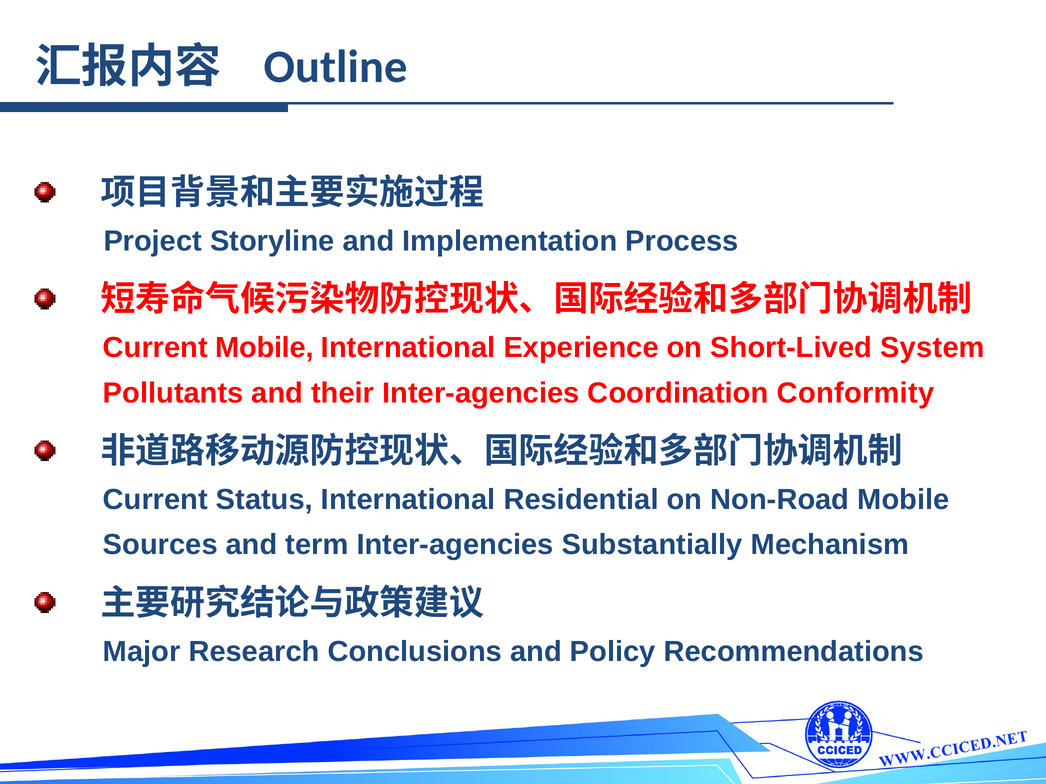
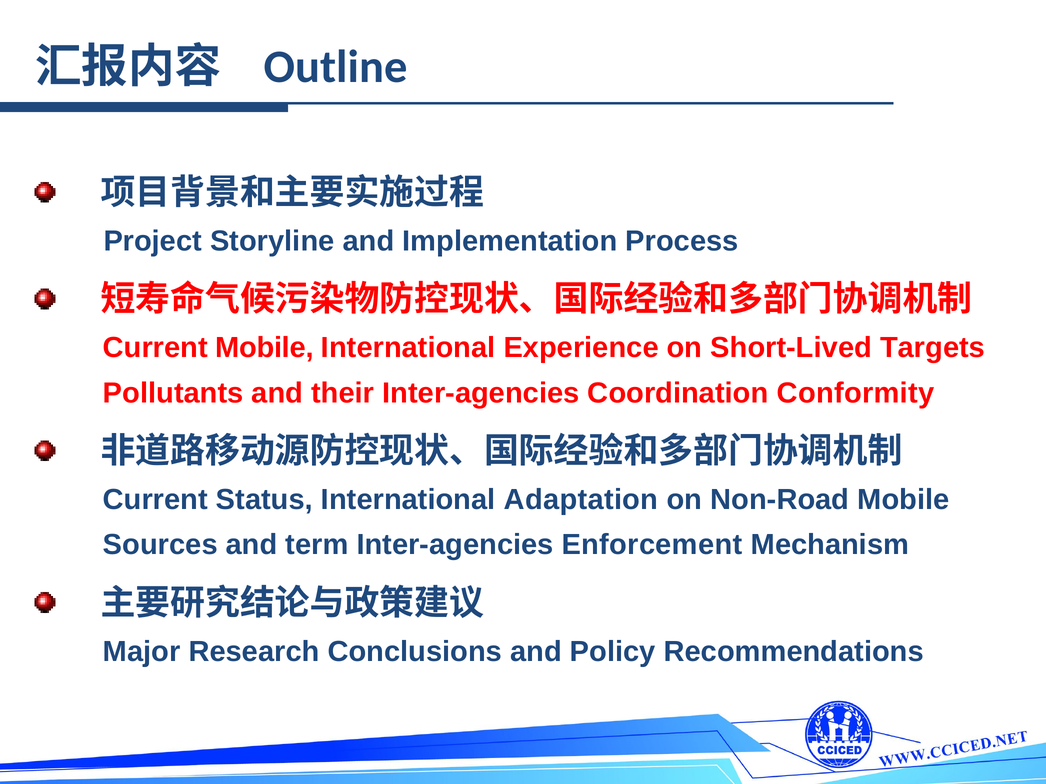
System: System -> Targets (933, 348)
Residential: Residential -> Adaptation (581, 500)
Substantially: Substantially -> Enforcement (652, 545)
